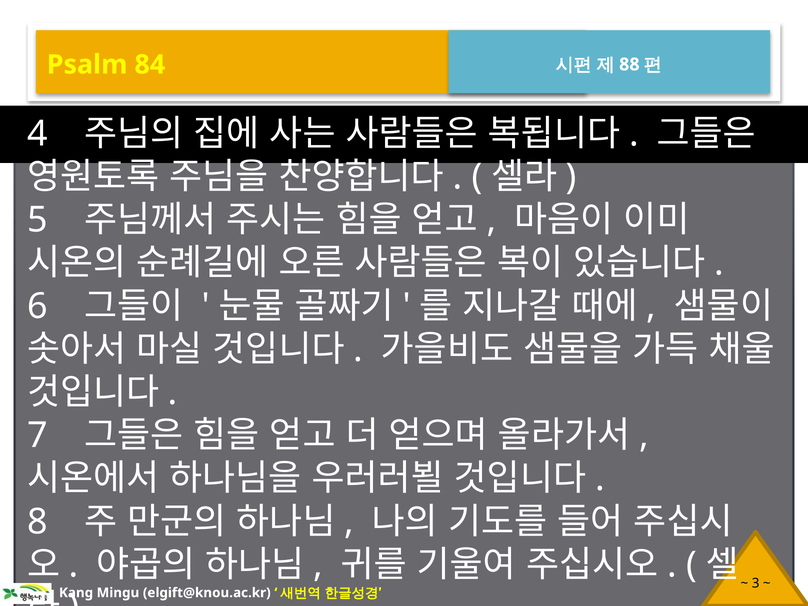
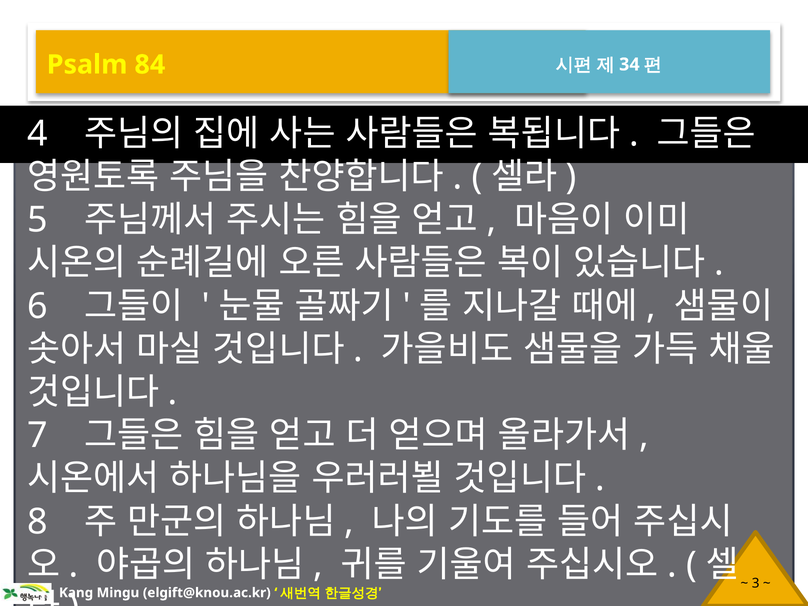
88: 88 -> 34 (629, 64)
